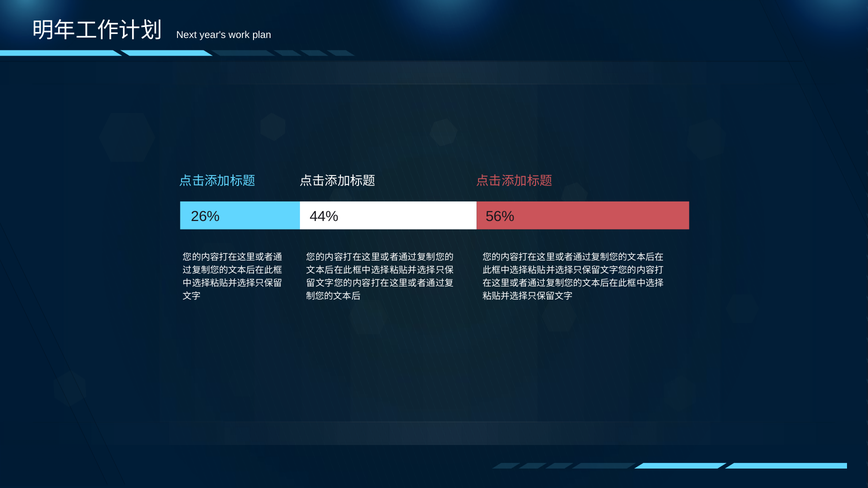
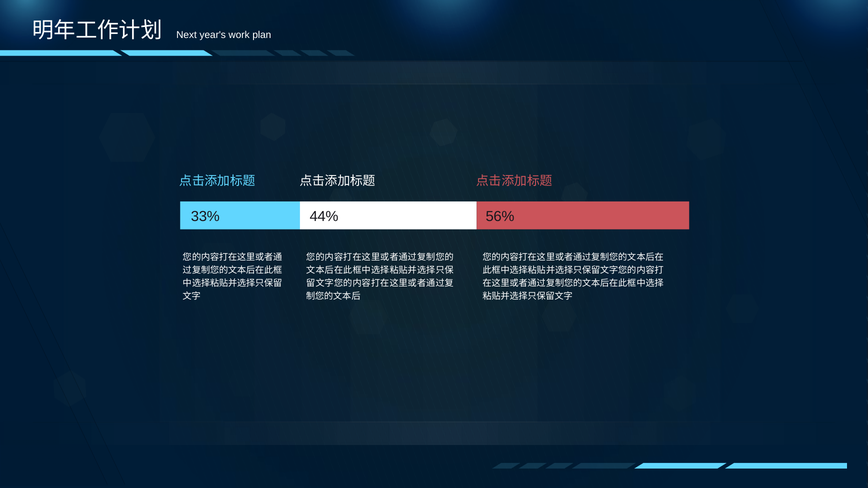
26%: 26% -> 33% (205, 217)
